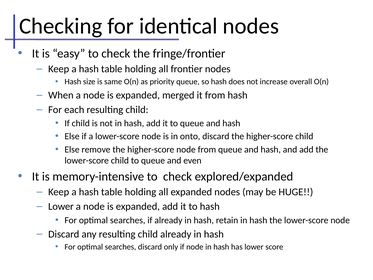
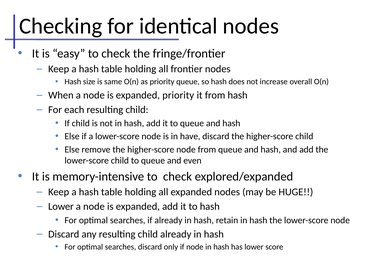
expanded merged: merged -> priority (178, 95)
onto: onto -> have (190, 136)
